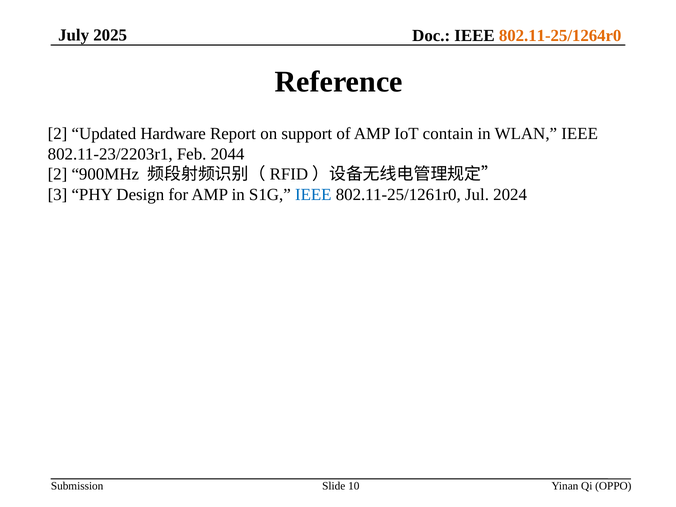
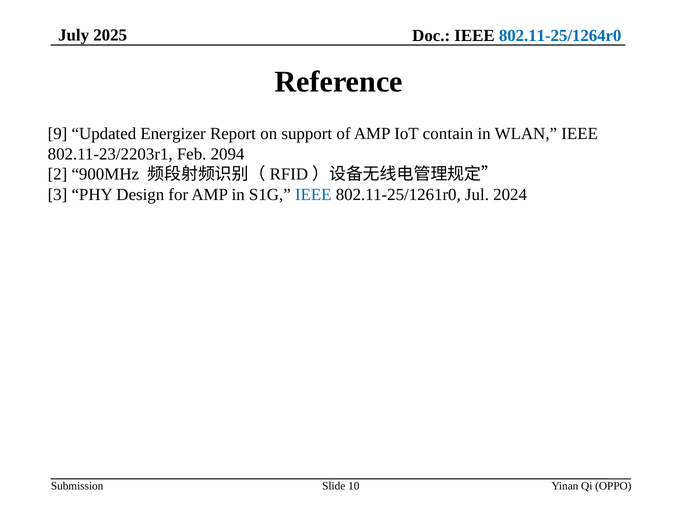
802.11-25/1264r0 colour: orange -> blue (560, 36)
2: 2 -> 9 (58, 134)
Hardware: Hardware -> Energizer (173, 134)
2044: 2044 -> 2094 (228, 154)
